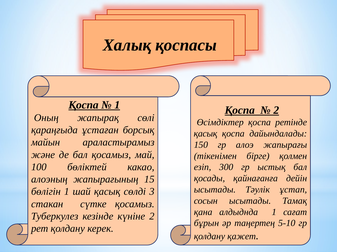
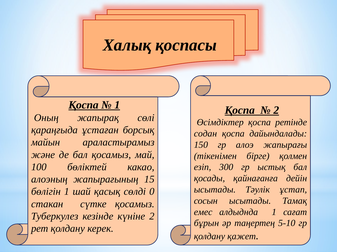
қасық: қасық -> содан (205, 134)
3: 3 -> 0 (152, 192)
қана: қана -> емес (203, 213)
